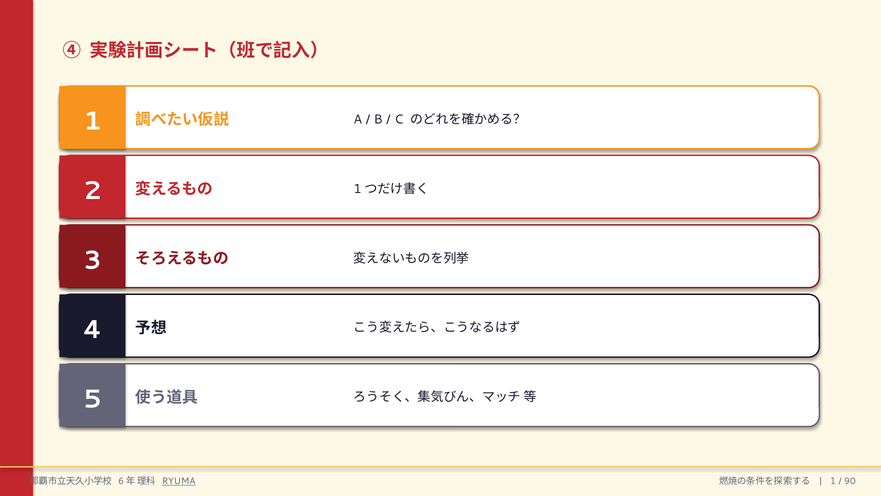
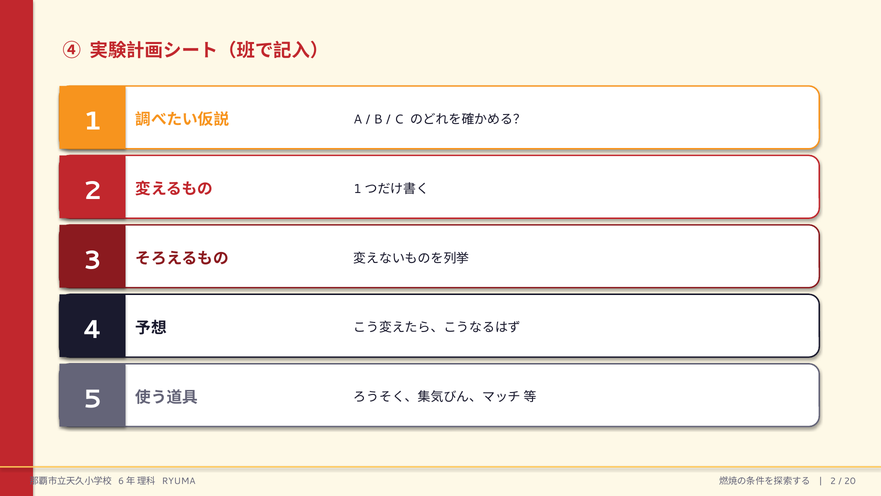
RYUMA underline: present -> none (179, 481)
1: 1 -> 2 (833, 481)
90: 90 -> 20 (850, 481)
